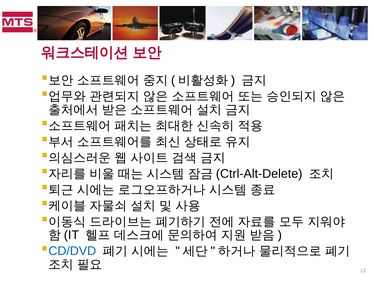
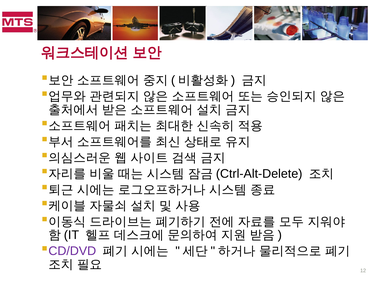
CD/DVD colour: blue -> purple (72, 251)
